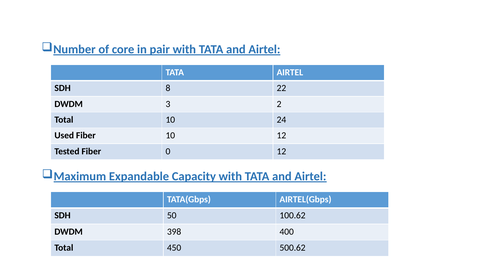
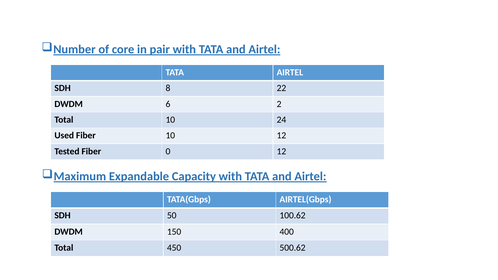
3: 3 -> 6 (168, 104)
398: 398 -> 150 (174, 232)
